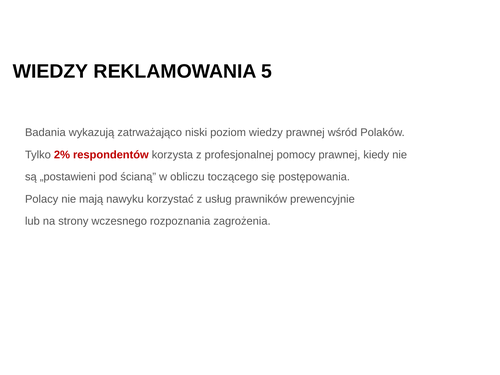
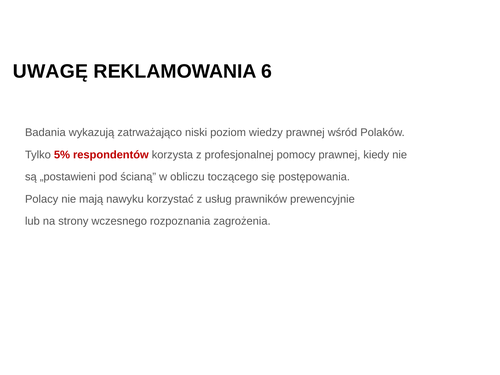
WIEDZY: WIEDZY -> UWAGĘ (50, 71)
5: 5 -> 6 (267, 71)
2%: 2% -> 5% (62, 155)
